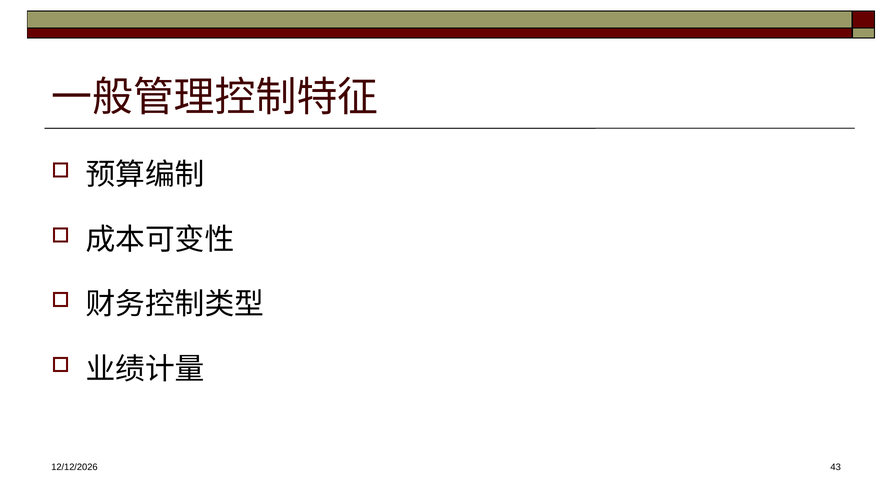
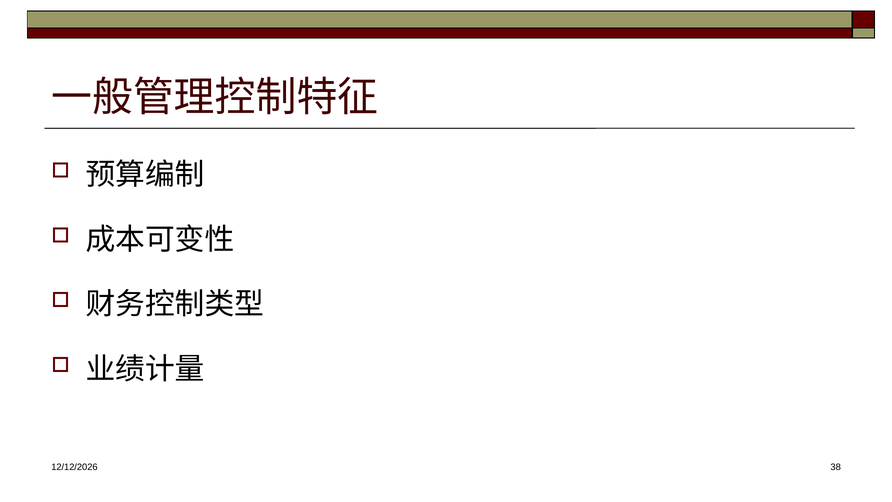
43: 43 -> 38 (836, 467)
